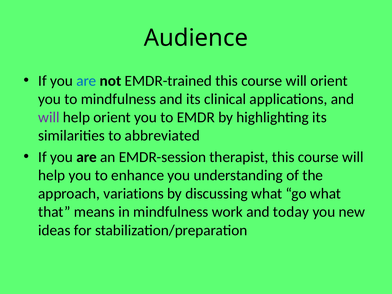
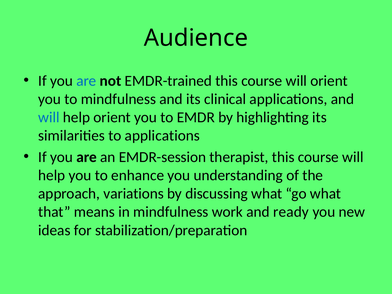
will colour: purple -> blue (49, 117)
to abbreviated: abbreviated -> applications (162, 136)
today: today -> ready (291, 212)
